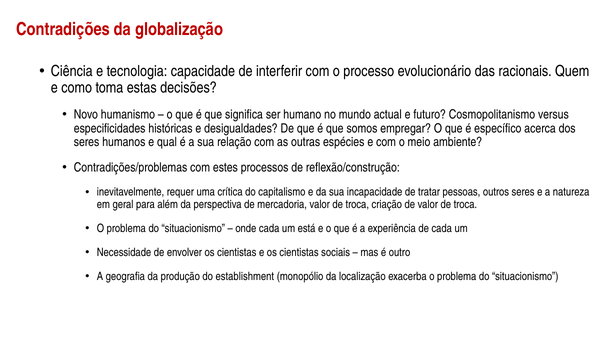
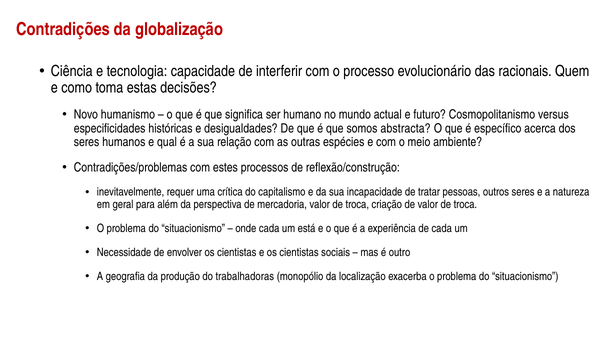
empregar: empregar -> abstracta (406, 128)
establishment: establishment -> trabalhadoras (245, 276)
